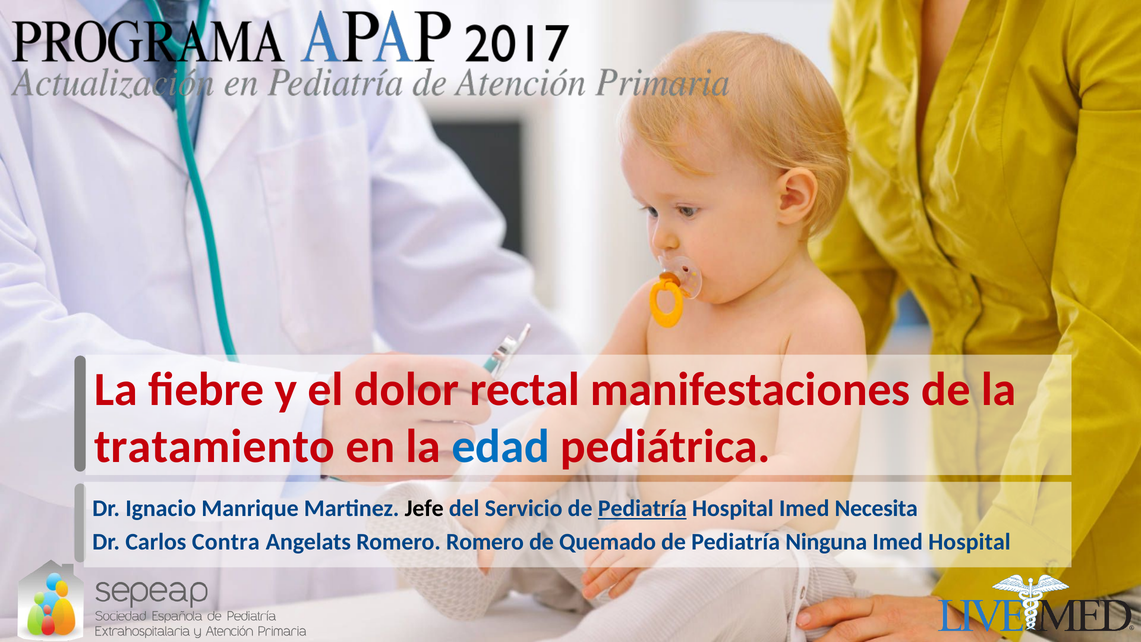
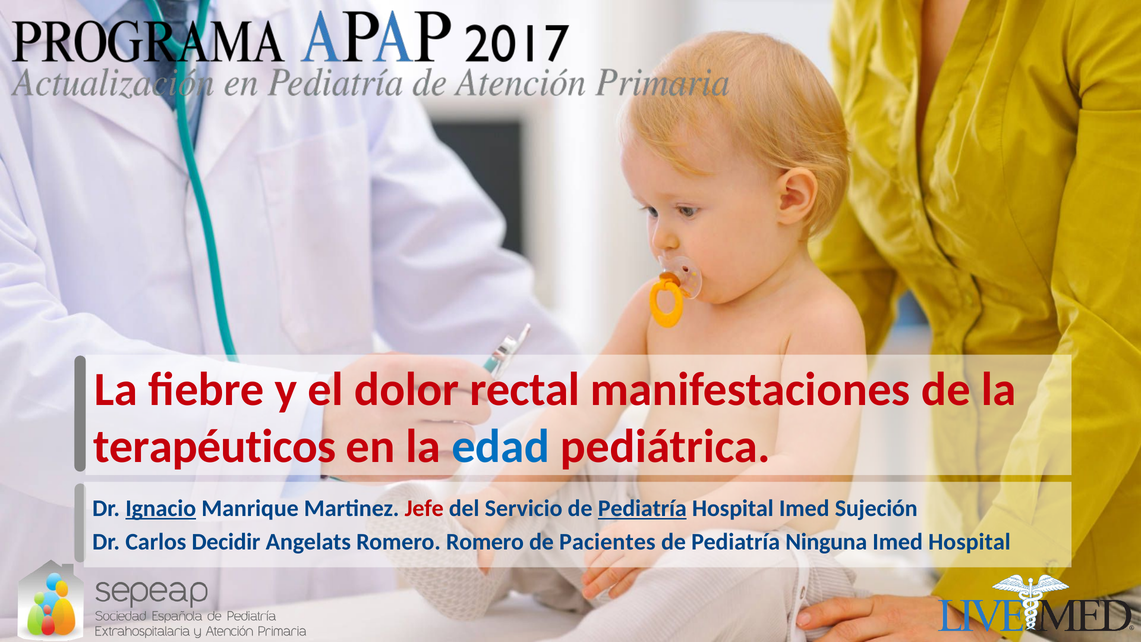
tratamiento: tratamiento -> terapéuticos (215, 447)
Ignacio underline: none -> present (161, 508)
Jefe colour: black -> red (424, 508)
Necesita: Necesita -> Sujeción (876, 508)
Contra: Contra -> Decidir (226, 542)
Quemado: Quemado -> Pacientes (607, 542)
